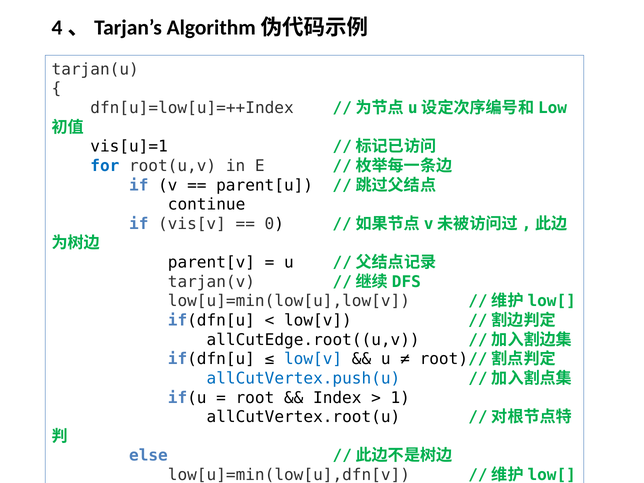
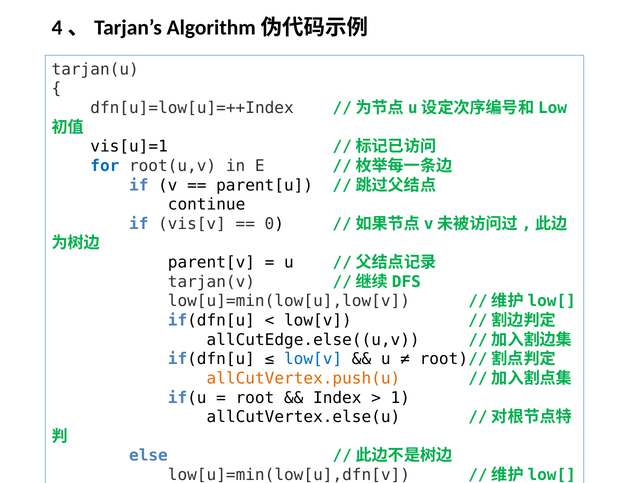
allCutEdge.root((u,v: allCutEdge.root((u,v -> allCutEdge.else((u,v (313, 340)
allCutVertex.push(u colour: blue -> orange (303, 378)
allCutVertex.root(u: allCutVertex.root(u -> allCutVertex.else(u (303, 417)
